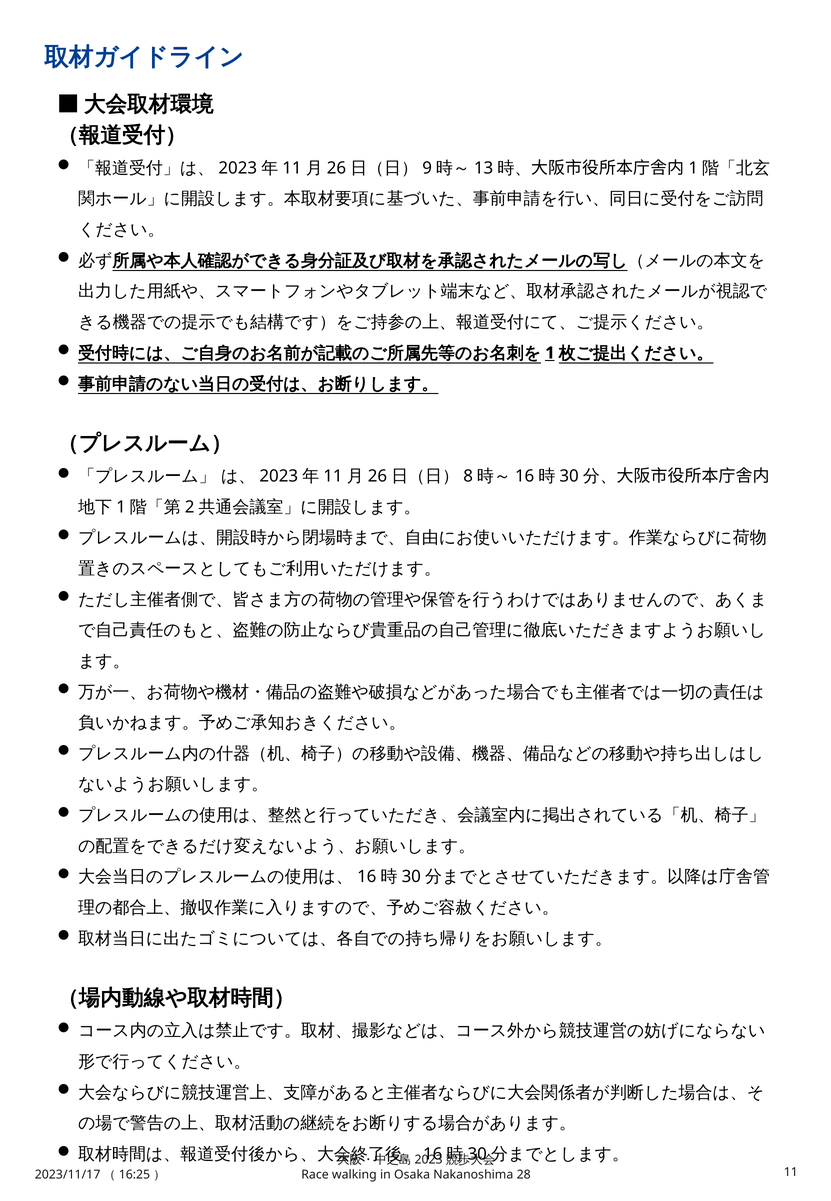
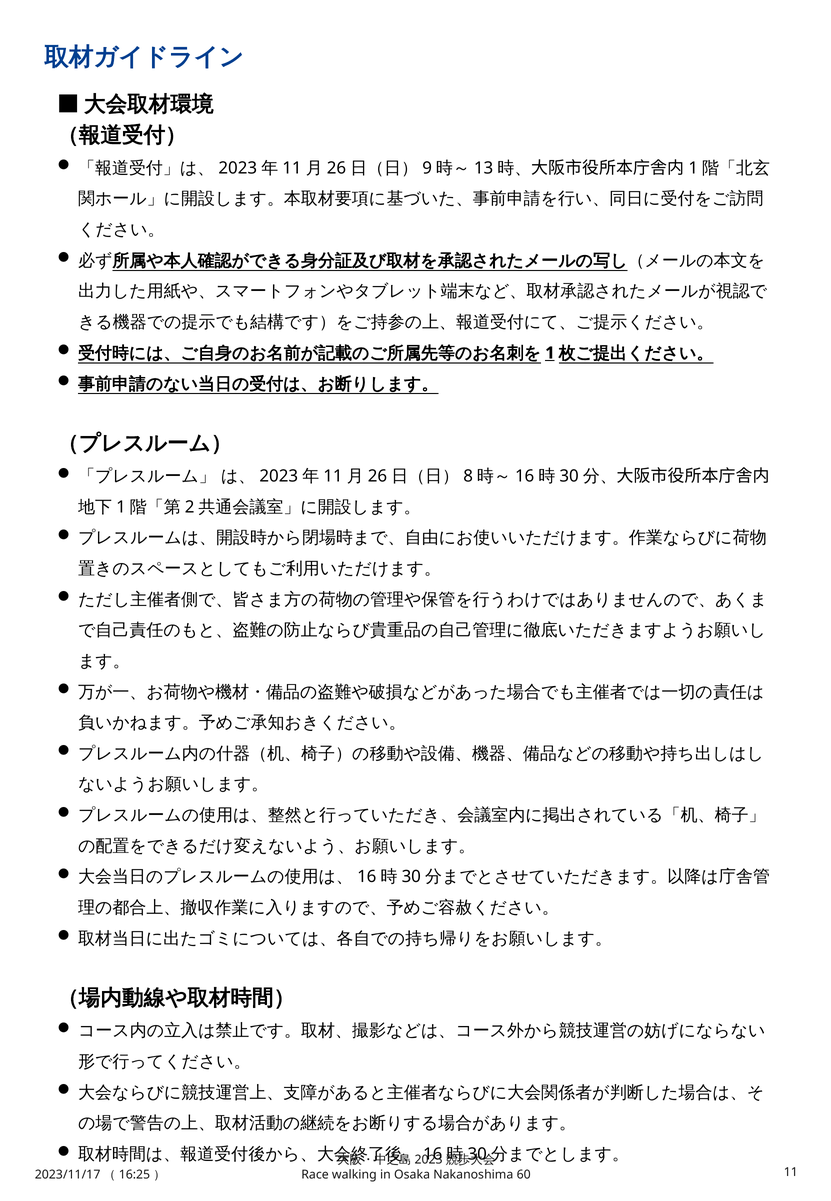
28: 28 -> 60 (524, 1174)
